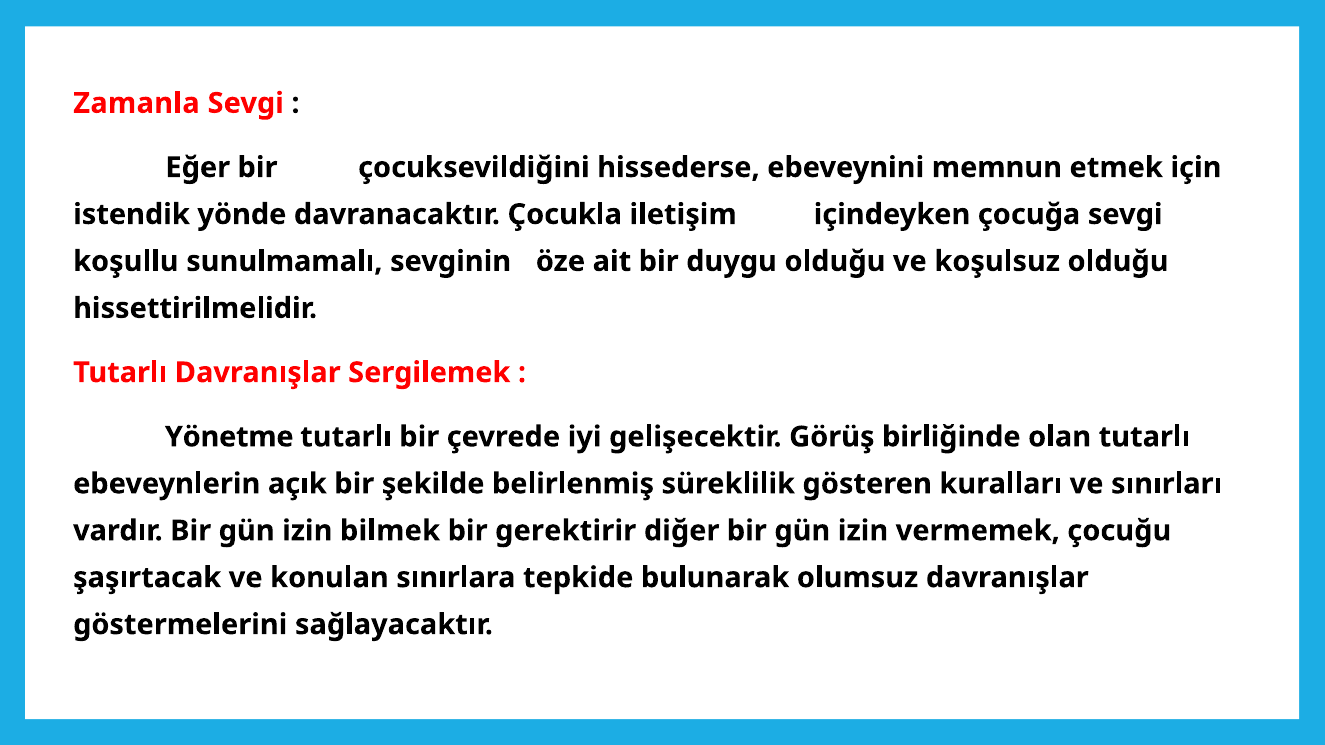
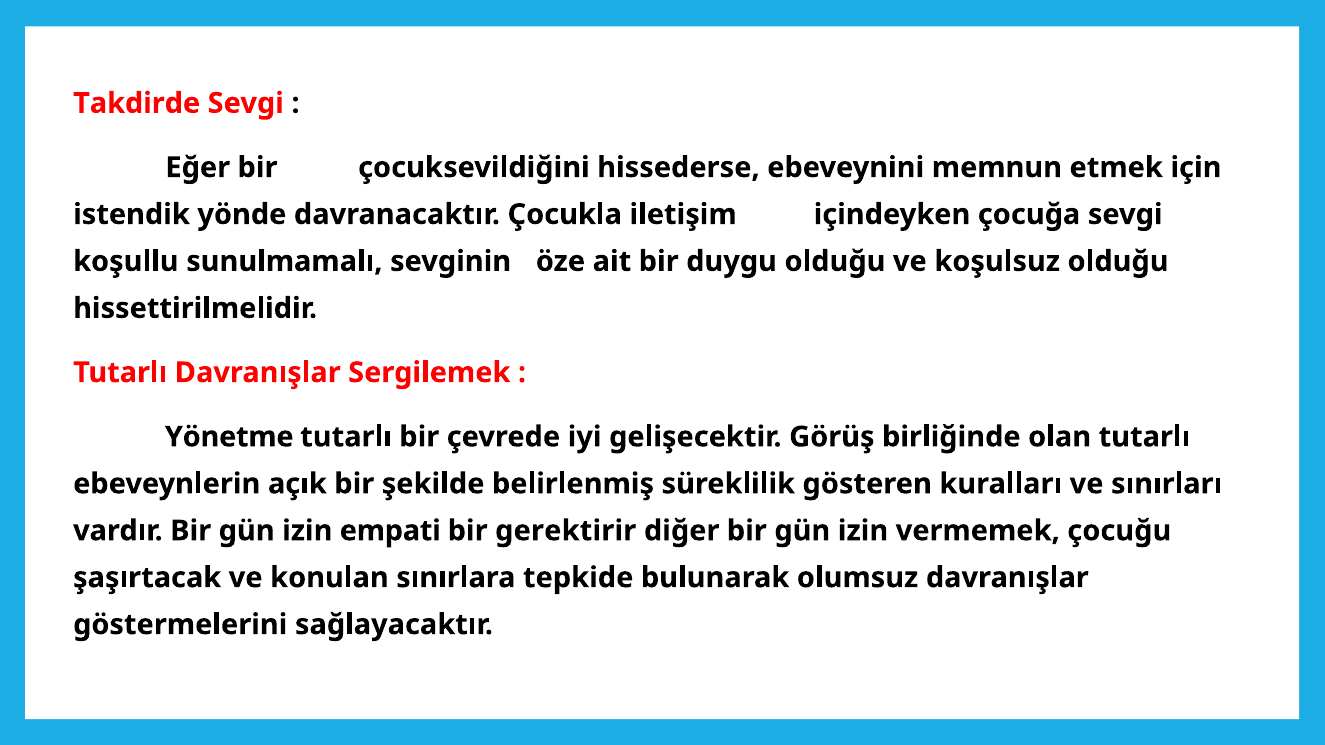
Zamanla: Zamanla -> Takdirde (137, 103)
bilmek: bilmek -> empati (390, 531)
